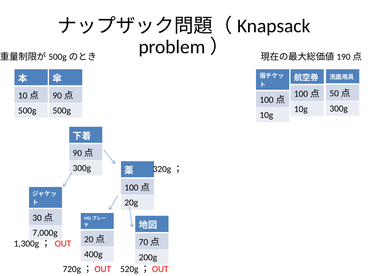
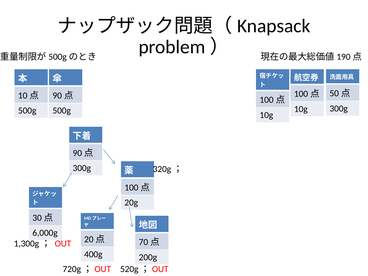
7,000g: 7,000g -> 6,000g (45, 233)
